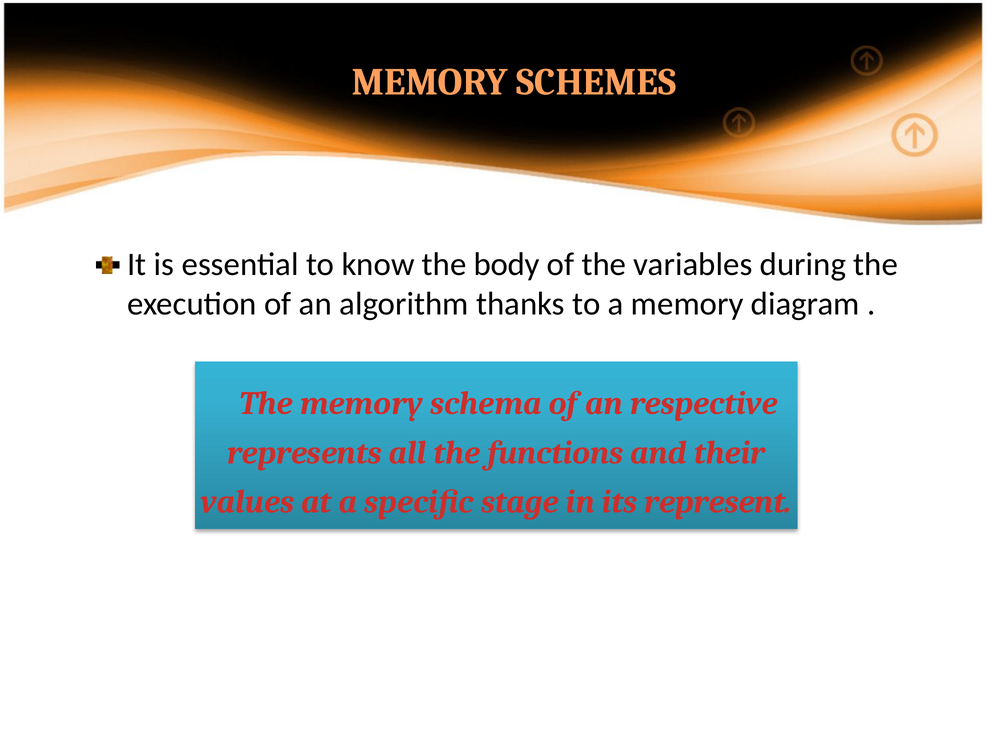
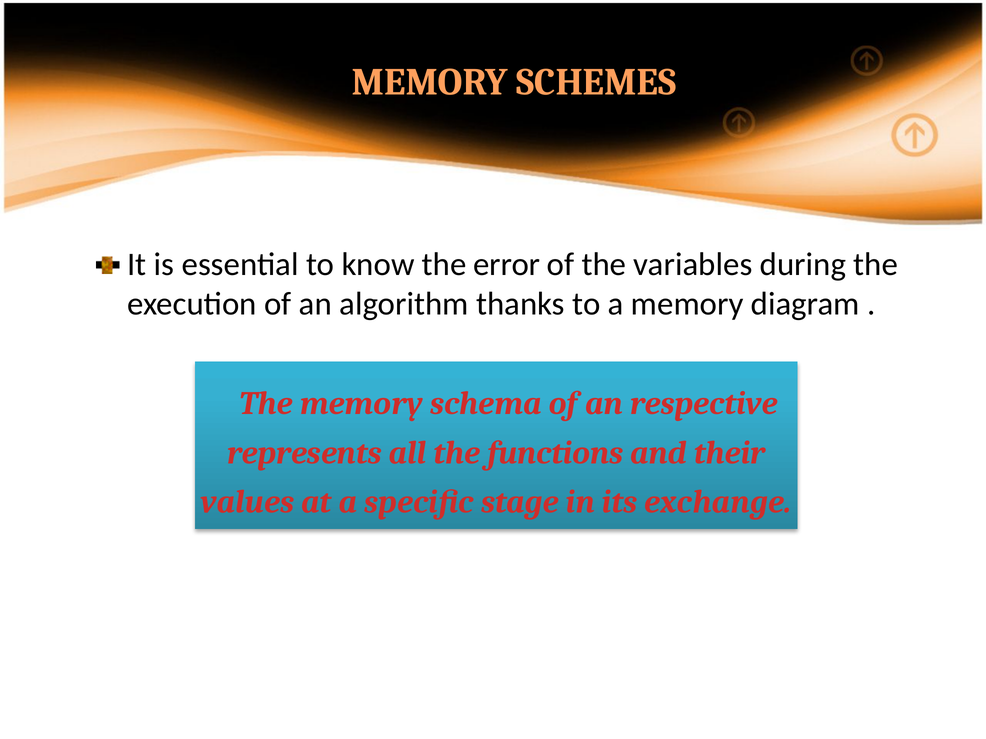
body: body -> error (507, 265)
represent: represent -> exchange (718, 502)
